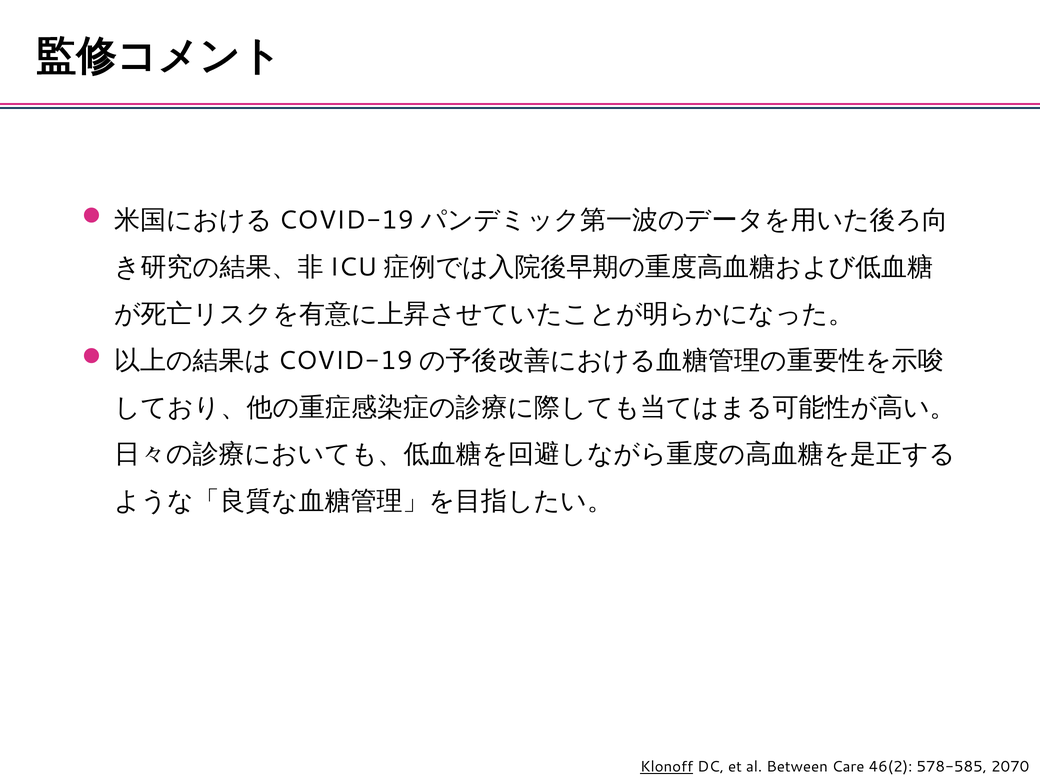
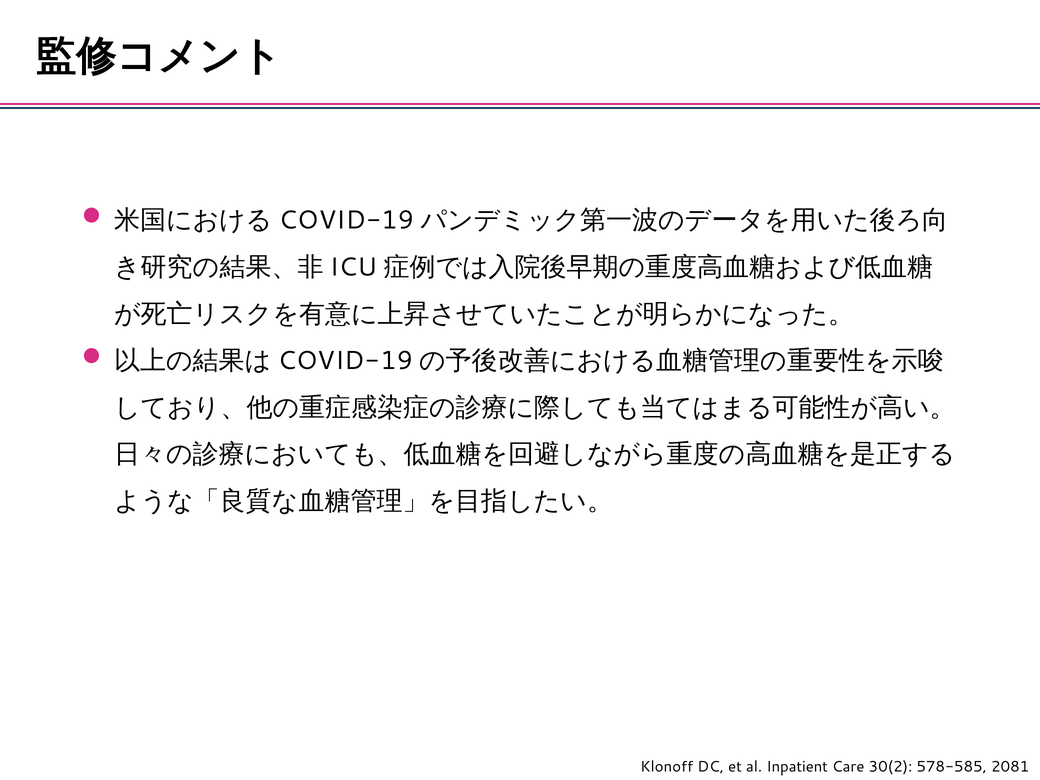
Klonoff underline: present -> none (667, 767)
Between: Between -> Inpatient (797, 767)
46(2: 46(2 -> 30(2 (890, 767)
2070: 2070 -> 2081 (1010, 767)
